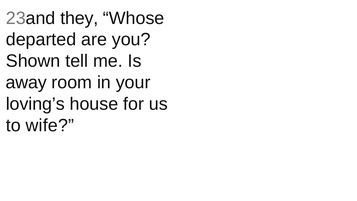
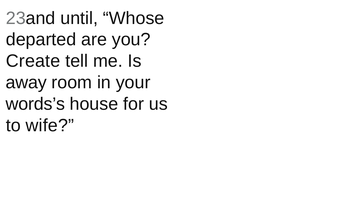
they: they -> until (79, 18)
Shown: Shown -> Create (33, 61)
loving’s: loving’s -> words’s (35, 104)
